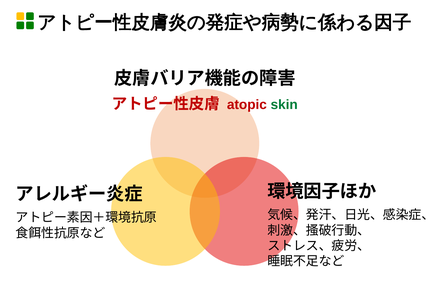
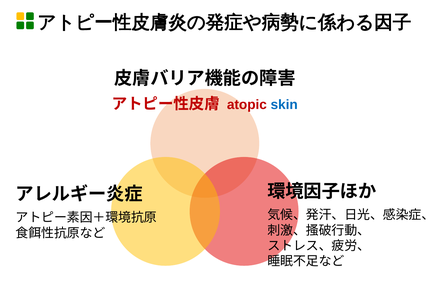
skin colour: green -> blue (284, 105)
